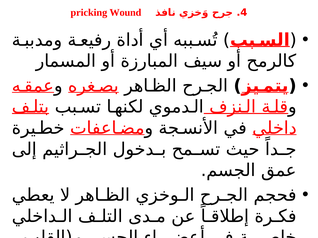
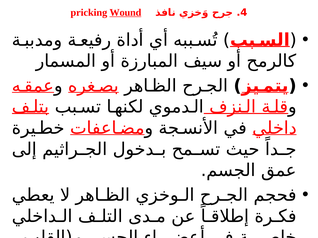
Wound underline: none -> present (125, 12)
